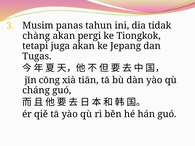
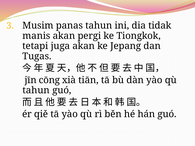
chàng: chàng -> manis (36, 36)
cháng: cháng -> tahun (36, 90)
